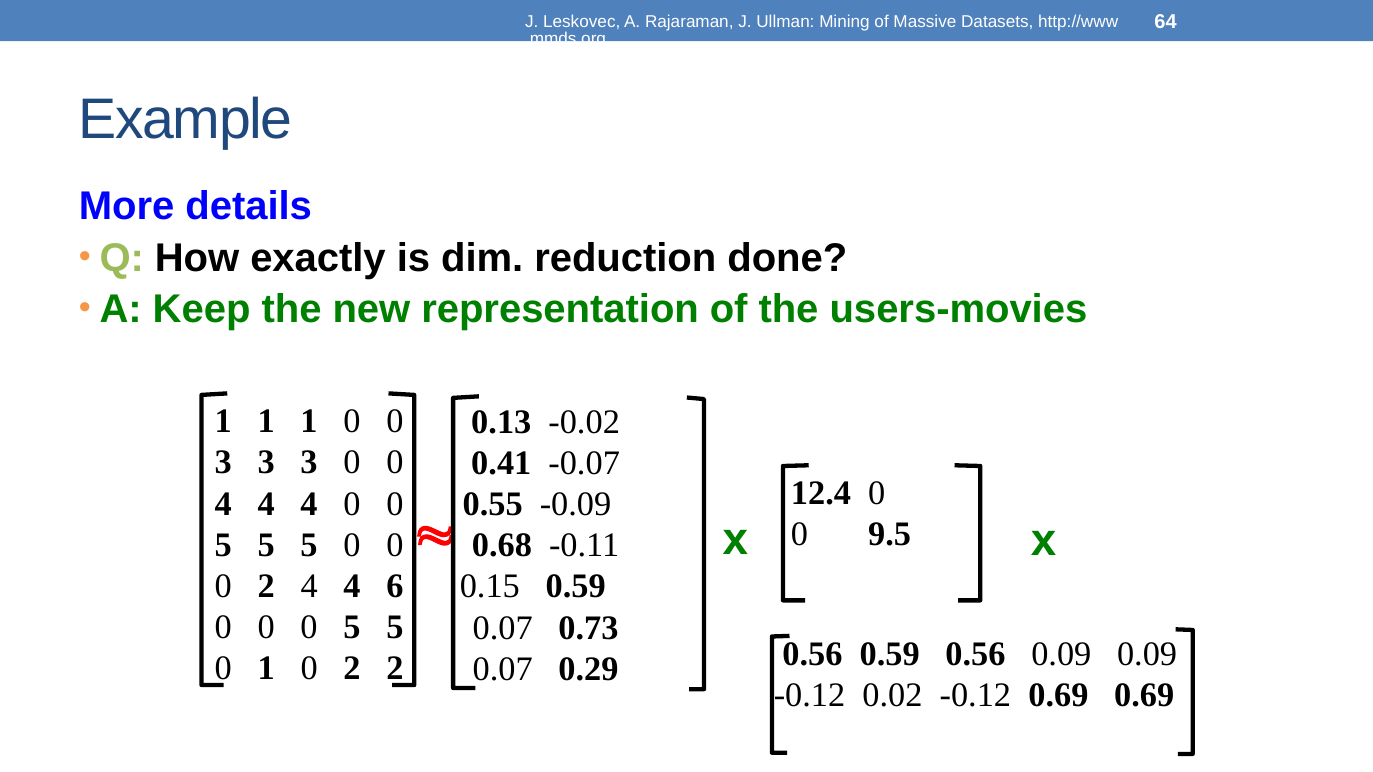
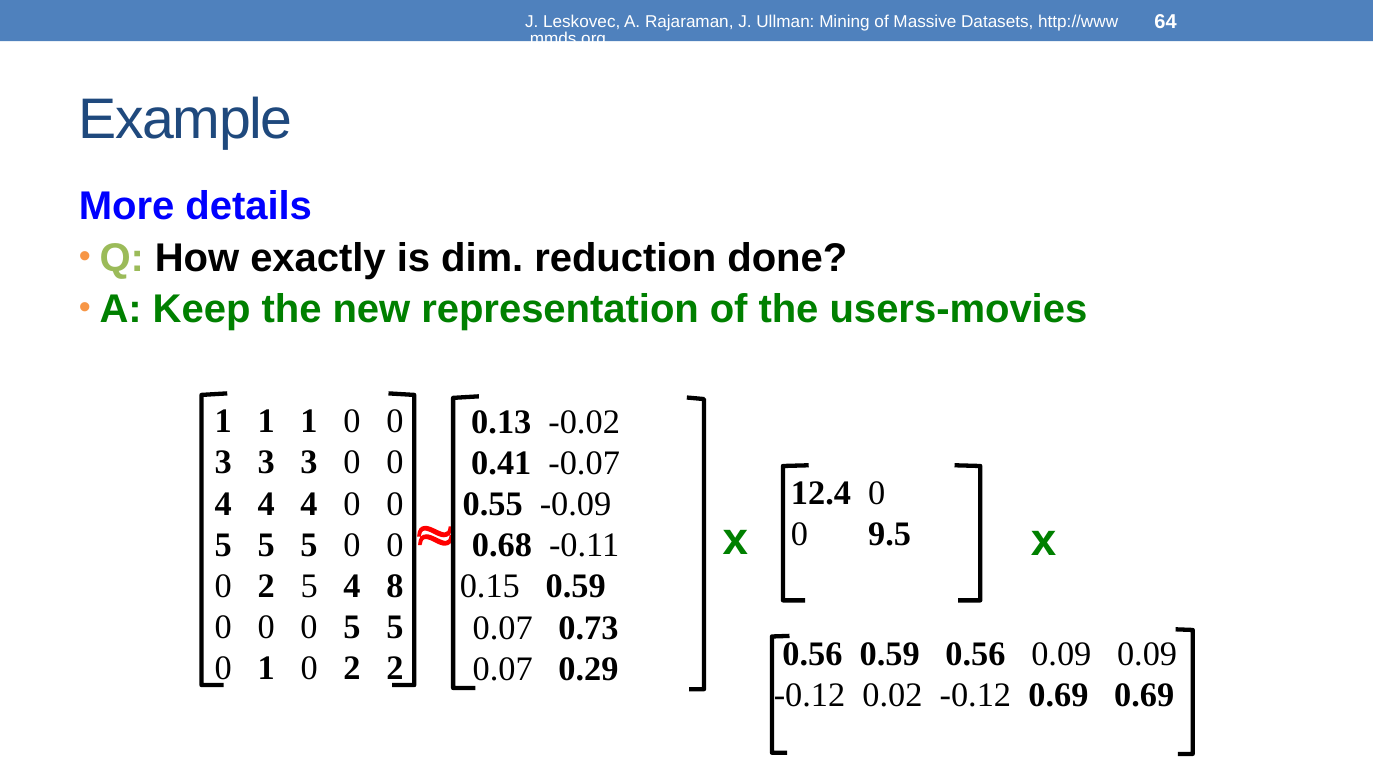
2 4: 4 -> 5 (309, 586)
6: 6 -> 8 (395, 586)
